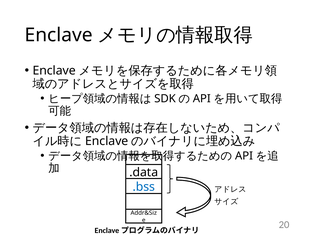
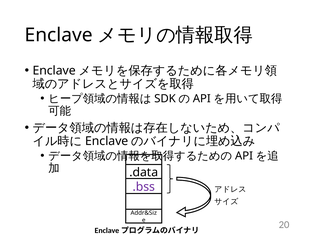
.bss colour: blue -> purple (144, 187)
